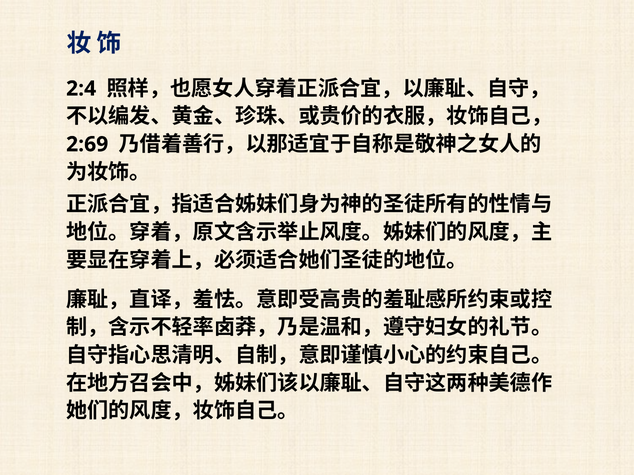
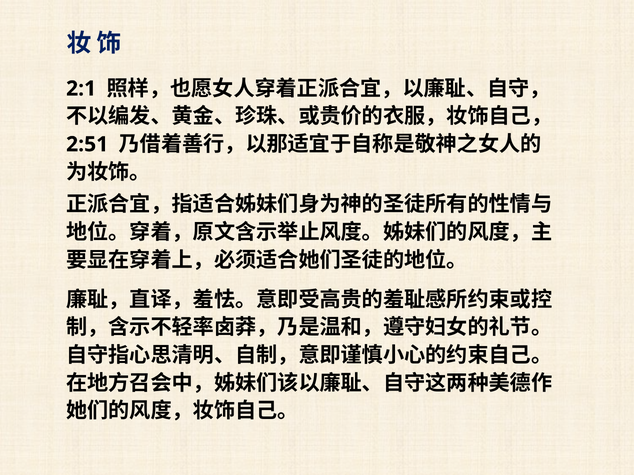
2:4: 2:4 -> 2:1 (81, 89)
2:69: 2:69 -> 2:51 (87, 144)
